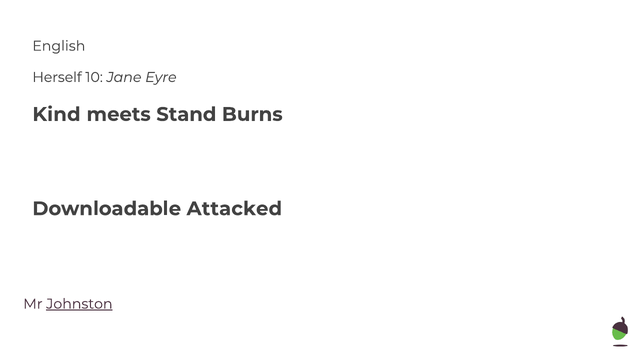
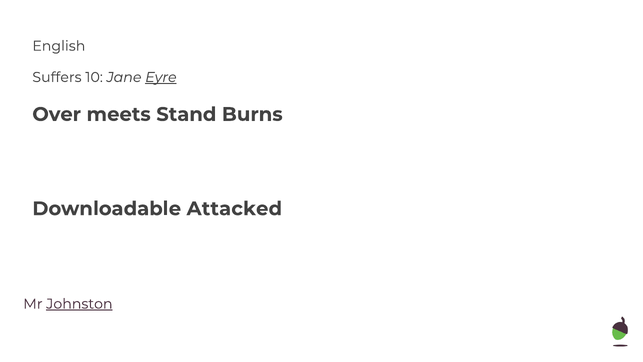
Herself: Herself -> Suffers (57, 77)
Eyre underline: none -> present (161, 77)
Kind: Kind -> Over (57, 114)
